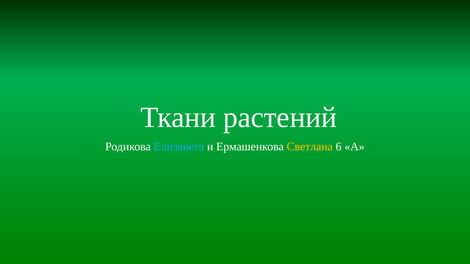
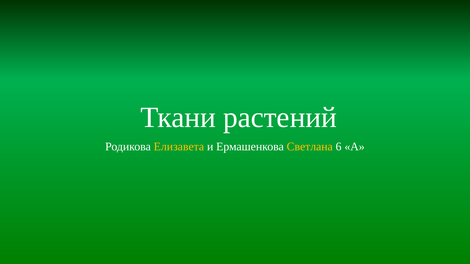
Елизавета colour: light blue -> yellow (179, 147)
